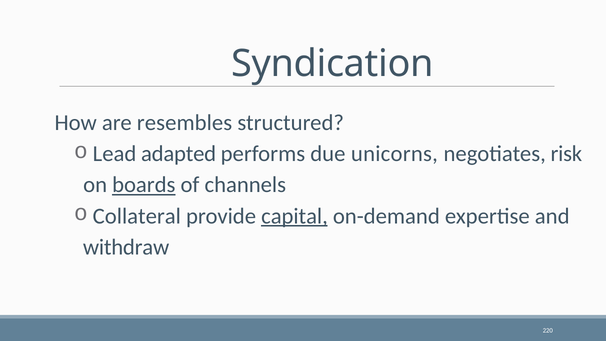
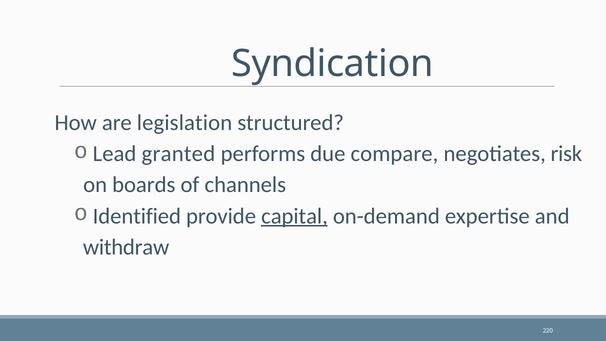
resembles: resembles -> legislation (185, 123)
adapted: adapted -> granted (178, 154)
unicorns: unicorns -> compare (394, 154)
boards underline: present -> none (144, 185)
Collateral: Collateral -> Identified (137, 216)
